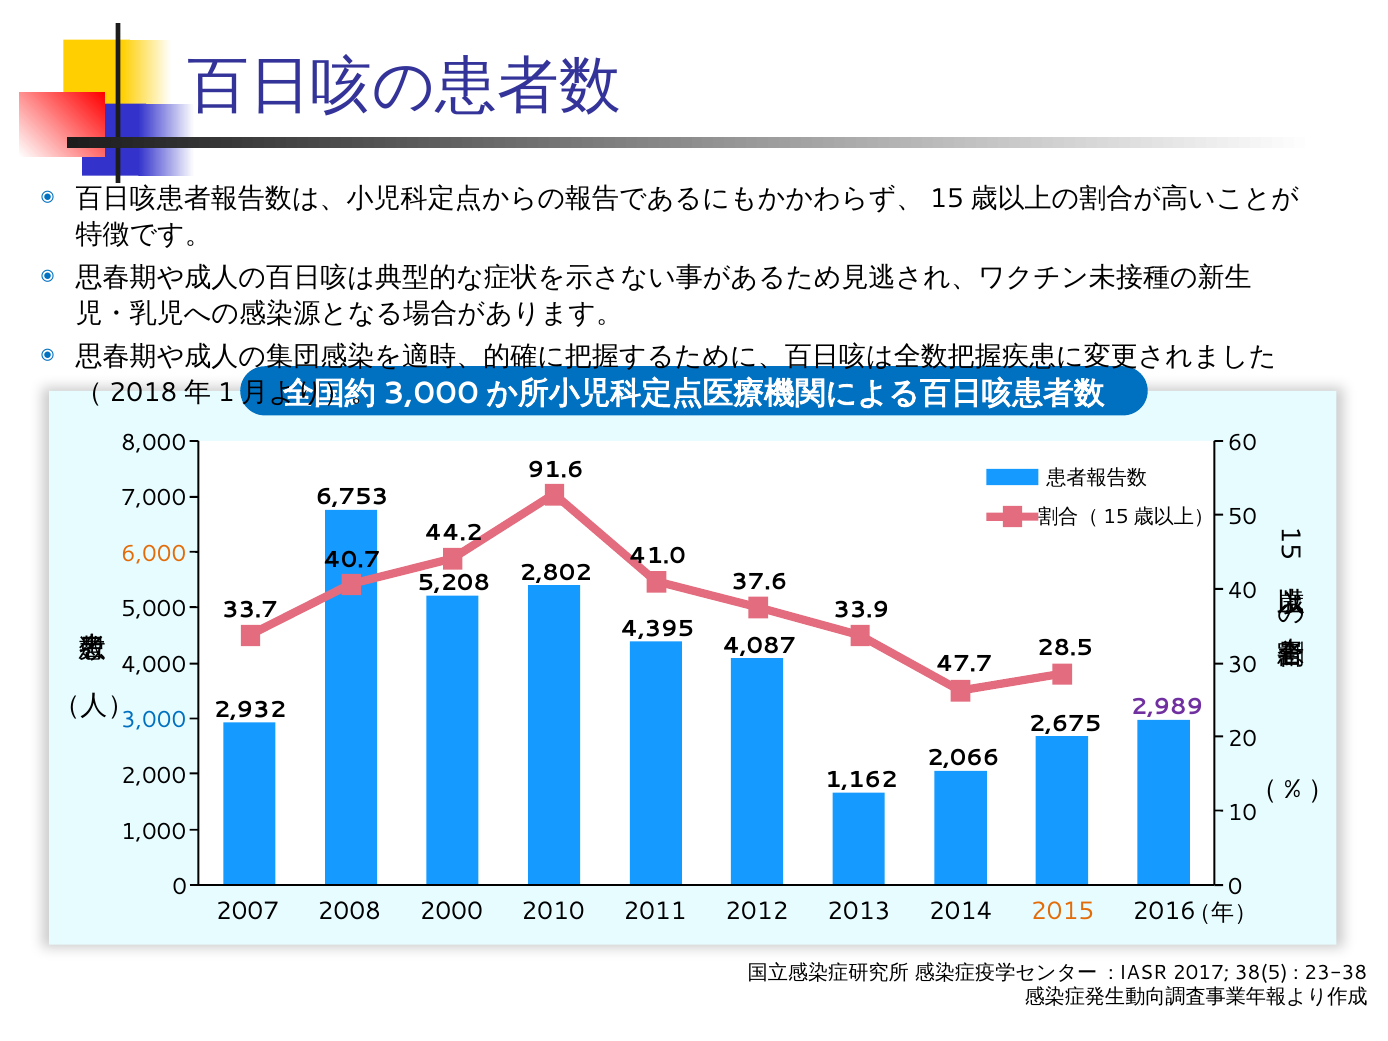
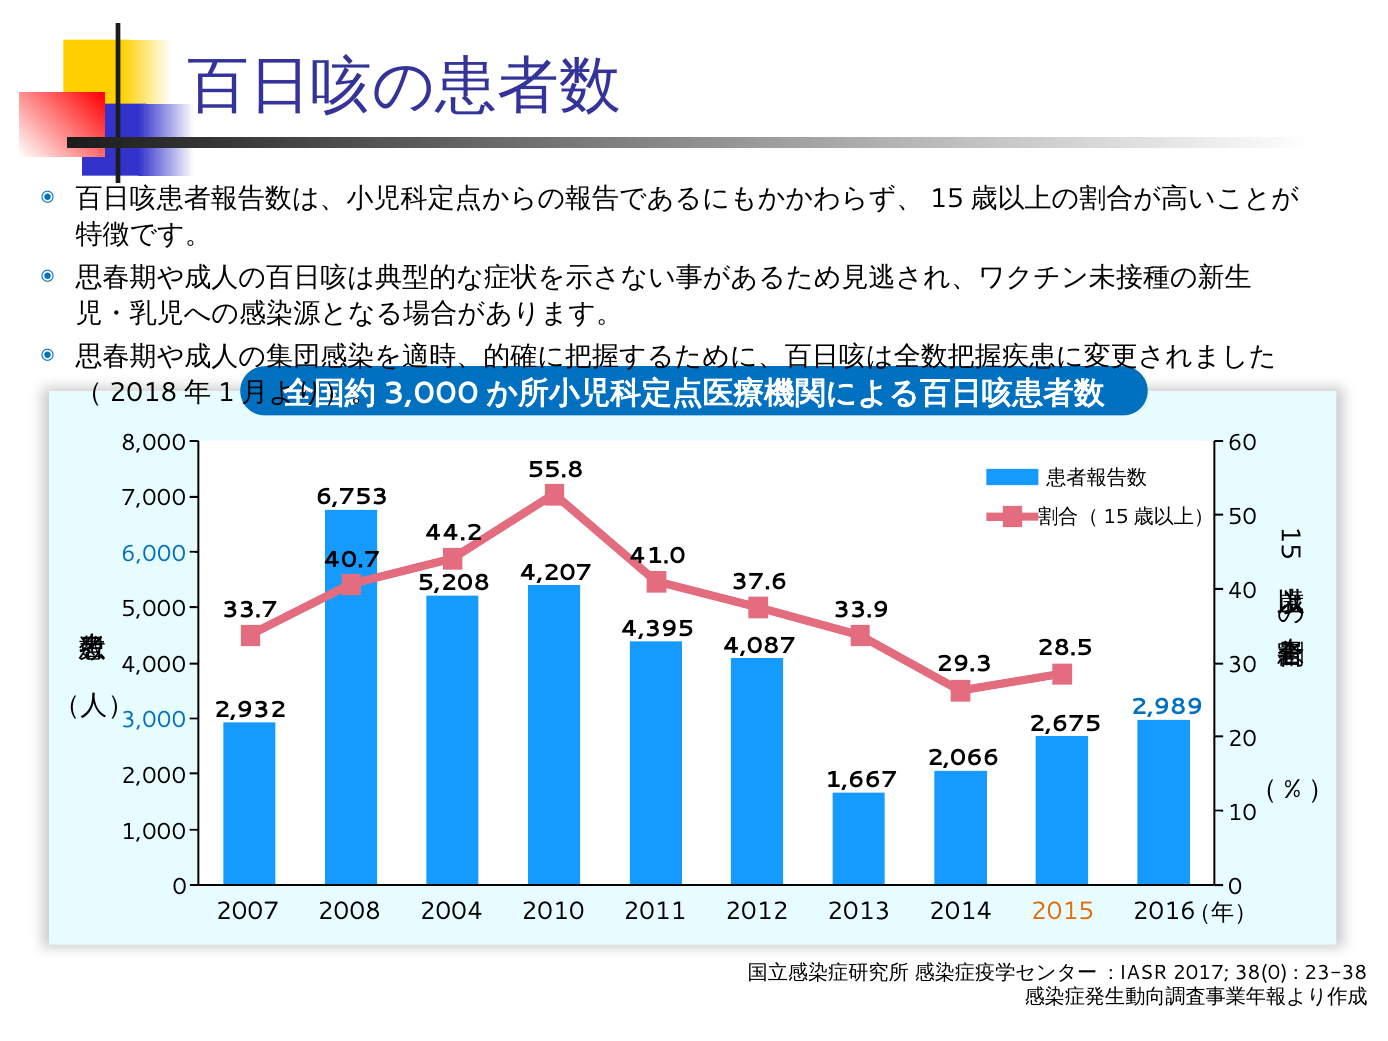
91.6: 91.6 -> 55.8 (556, 470)
6,000 colour: orange -> blue (154, 554)
2,802: 2,802 -> 4,207 (556, 573)
47.7: 47.7 -> 29.3 (964, 664)
2,989 colour: purple -> blue (1167, 707)
1,162: 1,162 -> 1,667 (861, 780)
2000: 2000 -> 2004 (451, 911)
38(5: 38(5 -> 38(0 (1261, 973)
